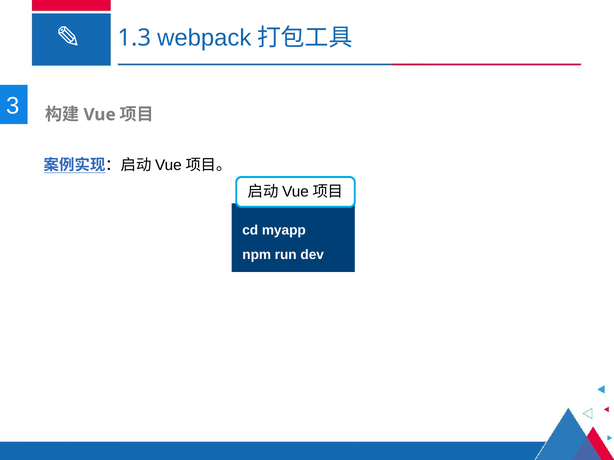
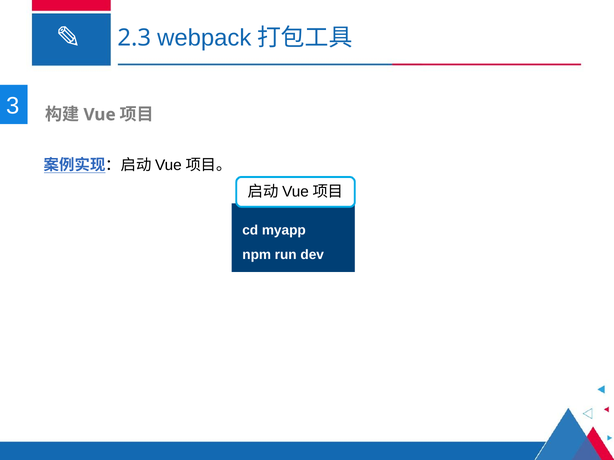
1.3: 1.3 -> 2.3 (134, 38)
